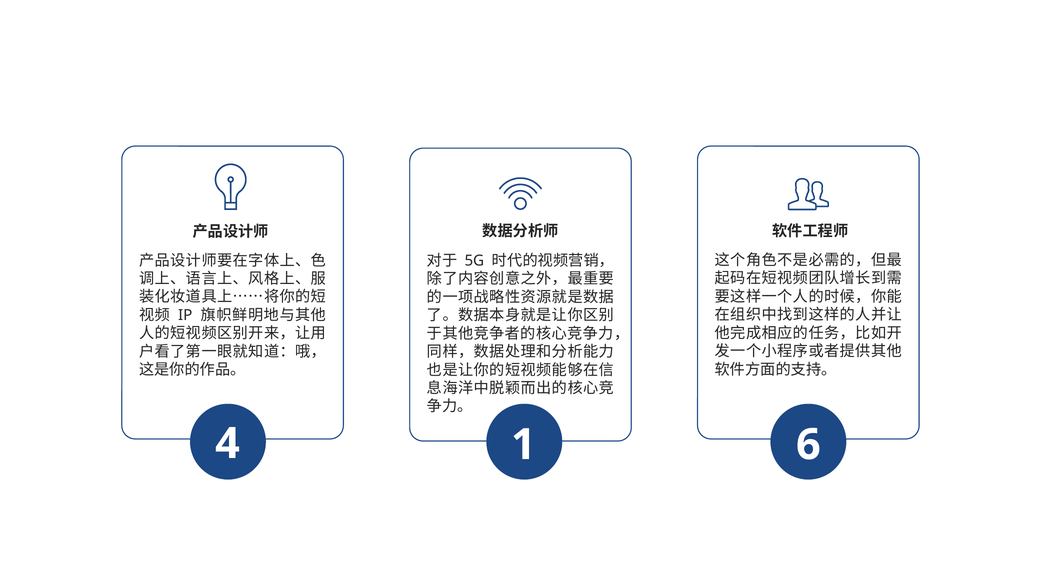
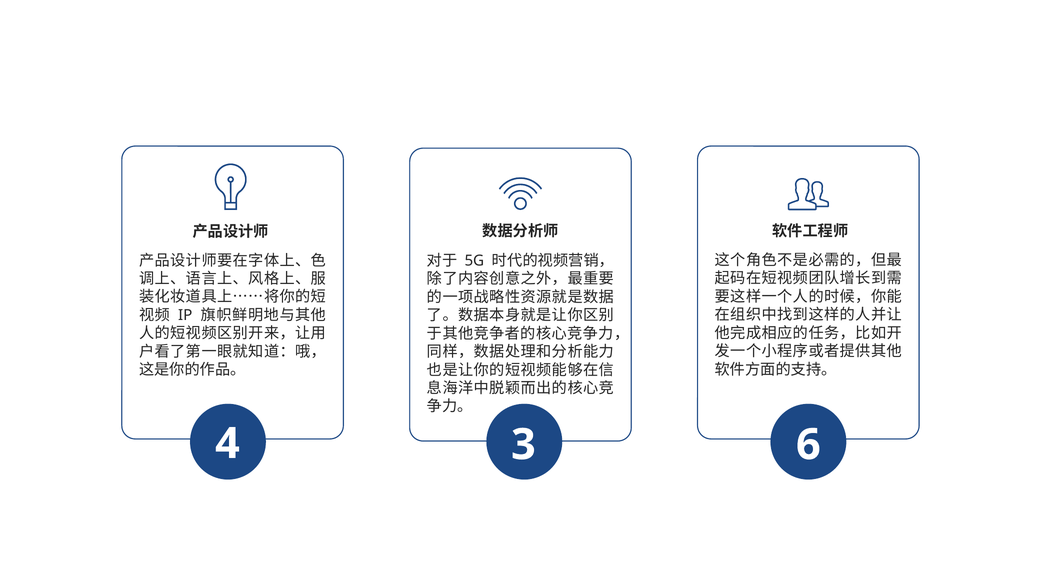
1: 1 -> 3 (523, 445)
